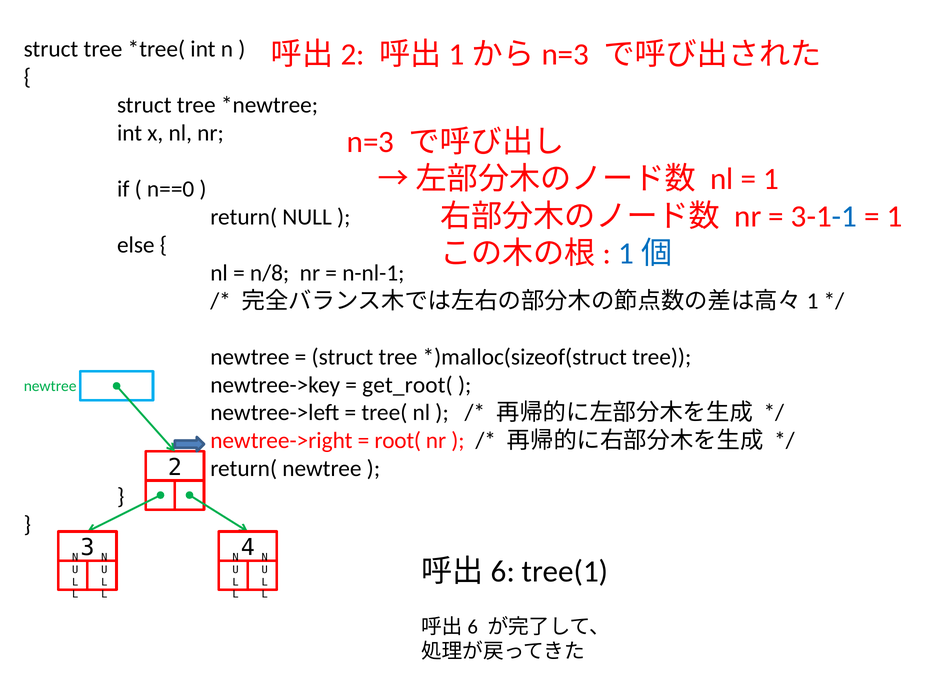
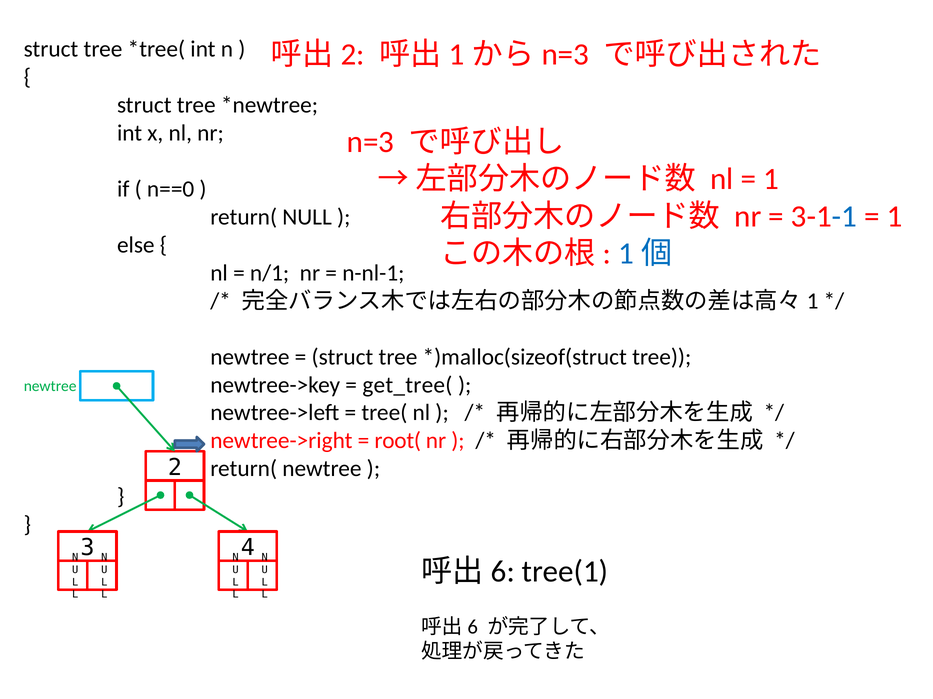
n/8: n/8 -> n/1 (270, 273)
get_root(: get_root( -> get_tree( (407, 385)
